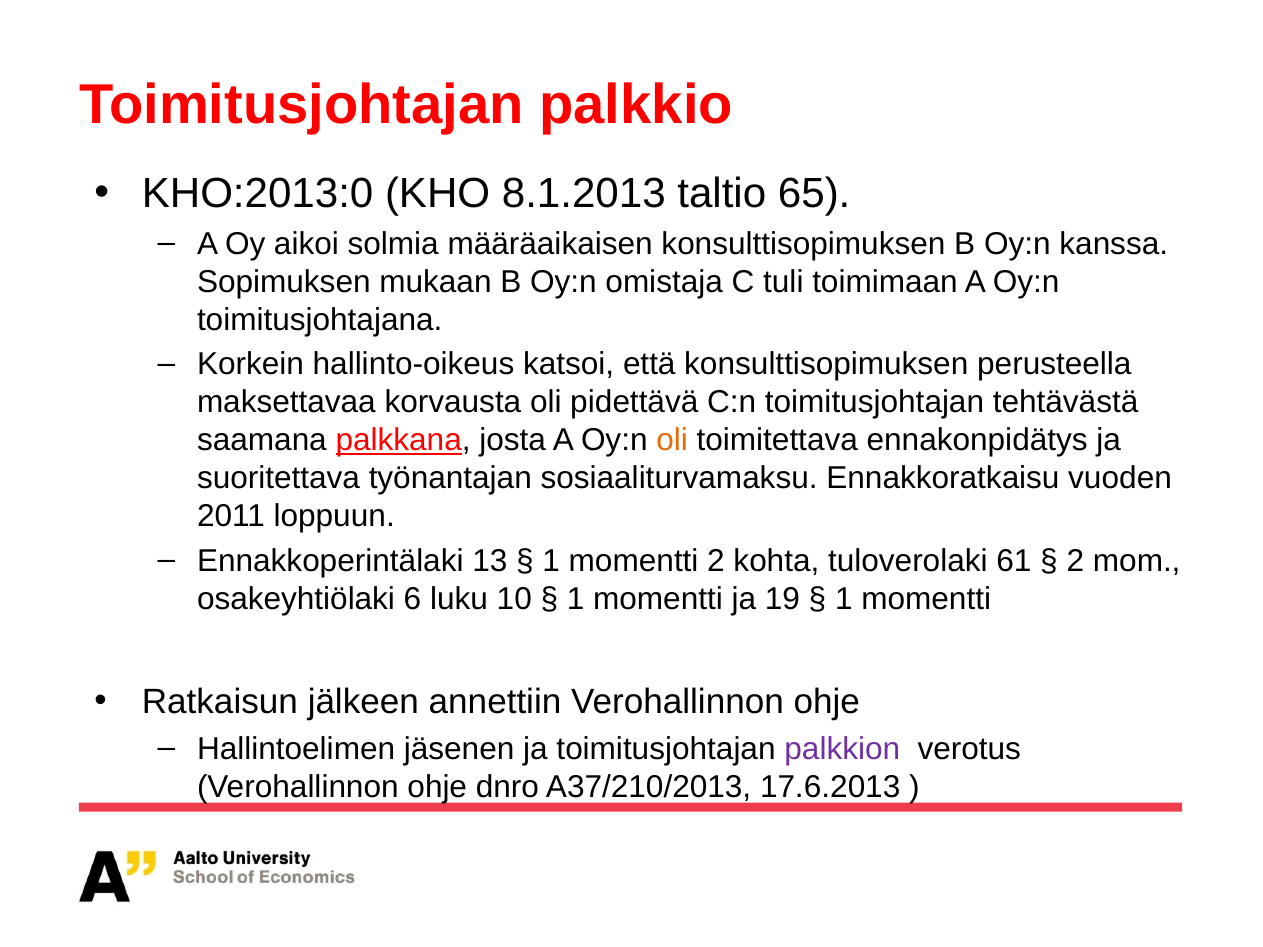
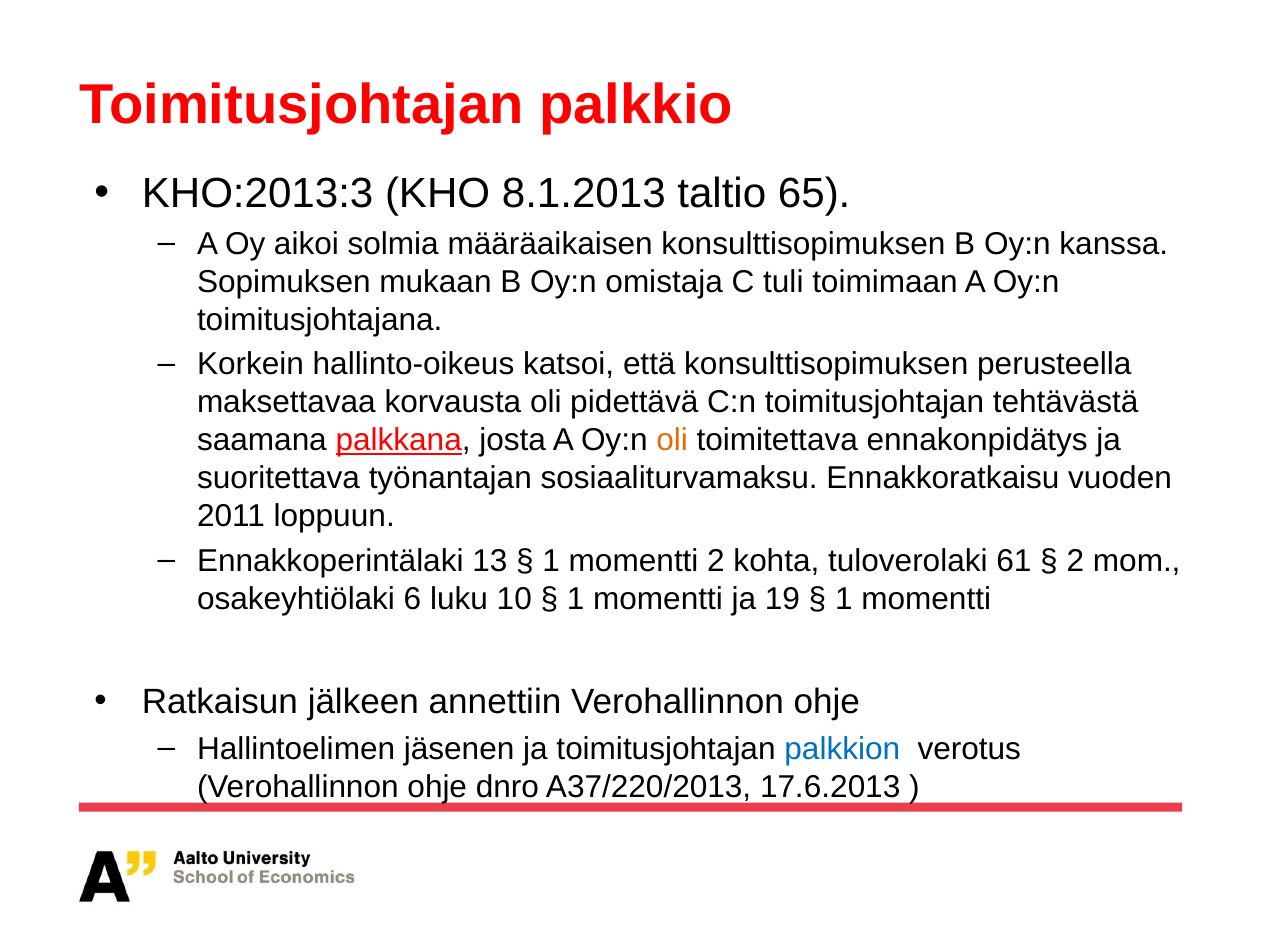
KHO:2013:0: KHO:2013:0 -> KHO:2013:3 (258, 194)
palkkion colour: purple -> blue (842, 749)
A37/210/2013: A37/210/2013 -> A37/220/2013 (649, 787)
